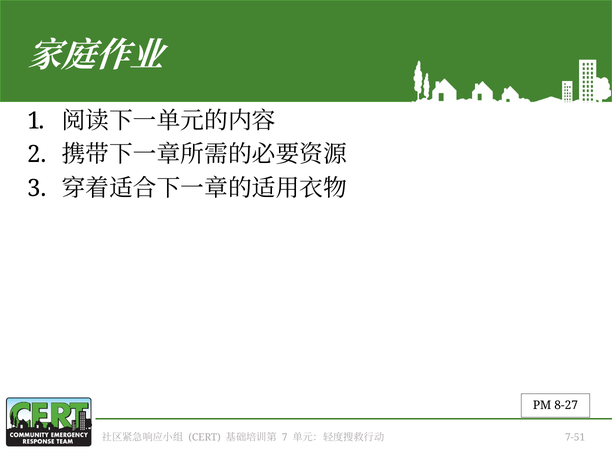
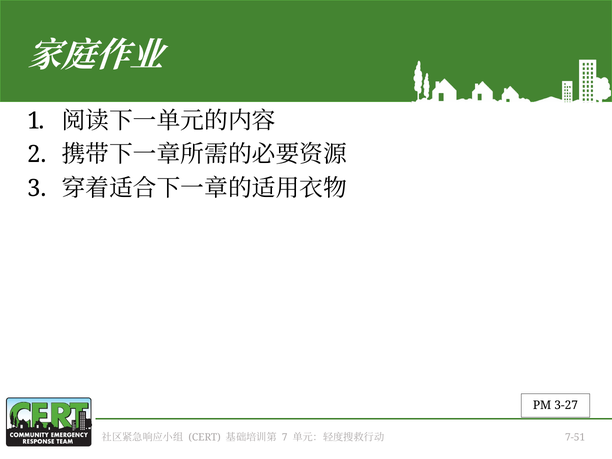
8-27: 8-27 -> 3-27 (566, 405)
